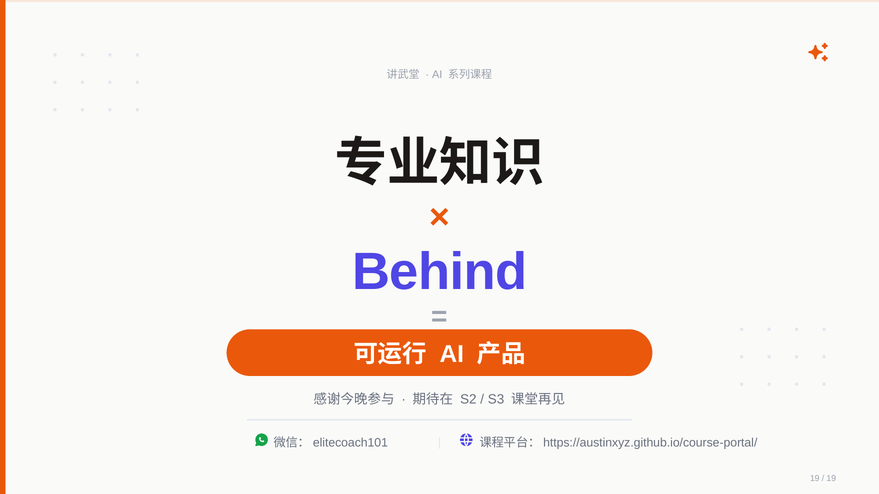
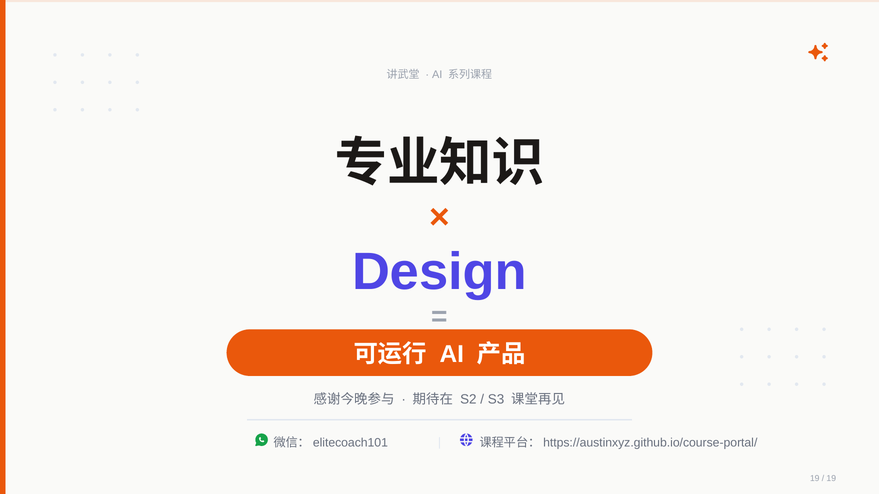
Behind: Behind -> Design (439, 272)
